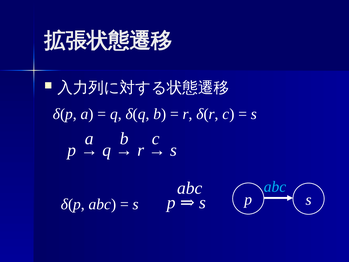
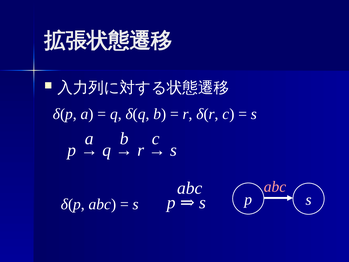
abc colour: light blue -> pink (275, 187)
